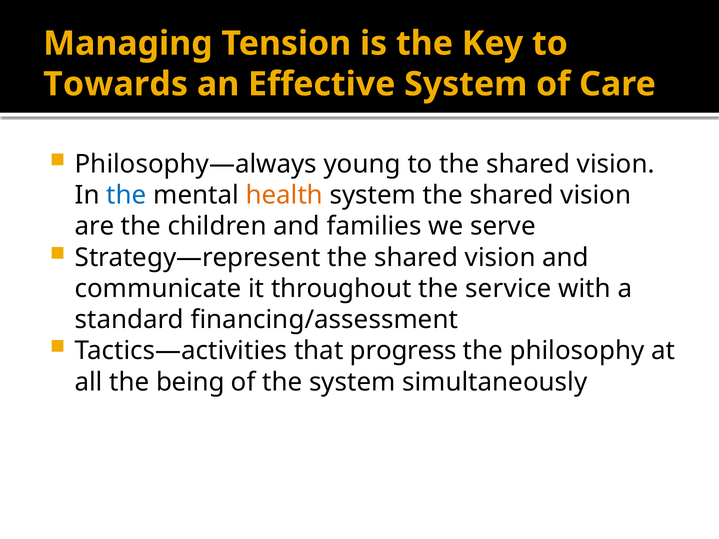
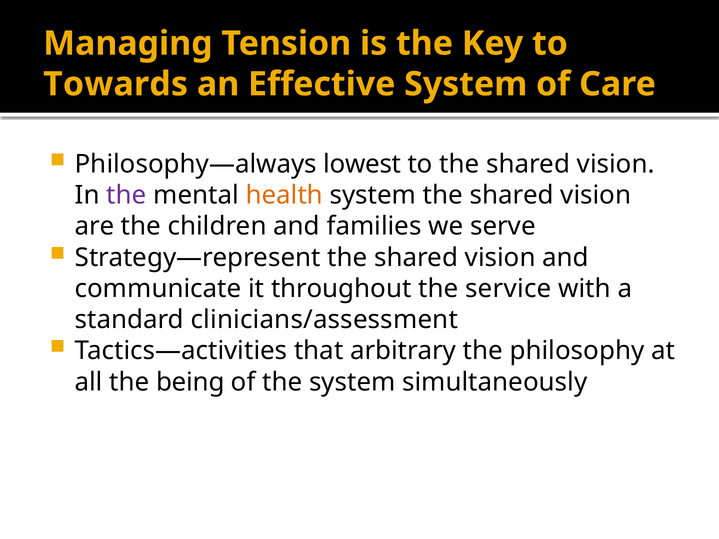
young: young -> lowest (362, 164)
the colour: blue -> purple (126, 195)
financing/assessment: financing/assessment -> clinicians/assessment (324, 320)
progress: progress -> arbitrary (403, 351)
